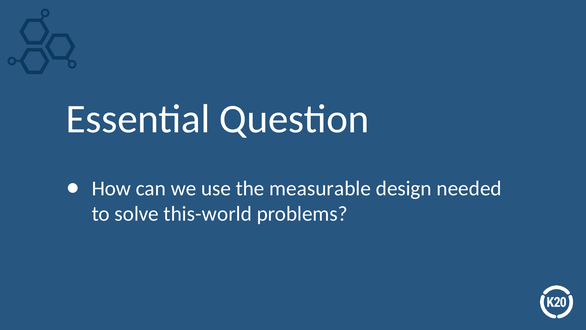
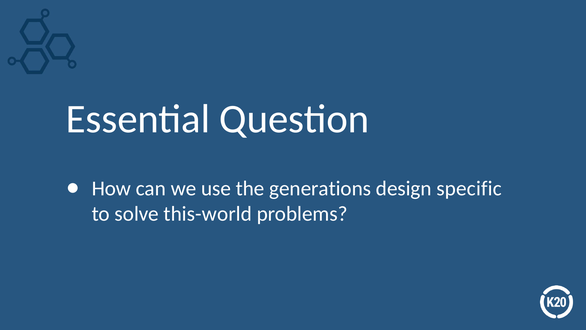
measurable: measurable -> generations (320, 188)
needed: needed -> specific (469, 188)
